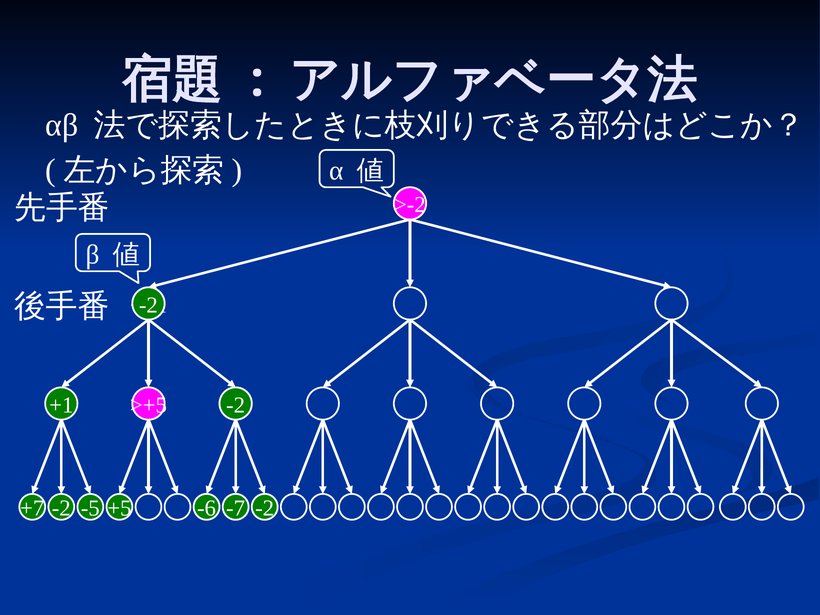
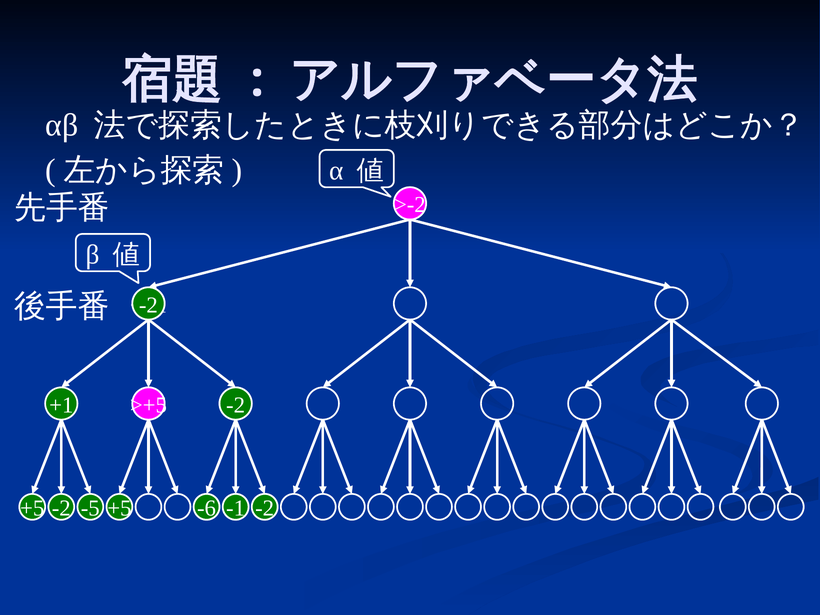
+7: +7 -> +5 (32, 508)
-7: -7 -> -1 (236, 508)
